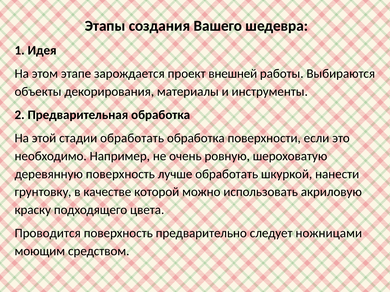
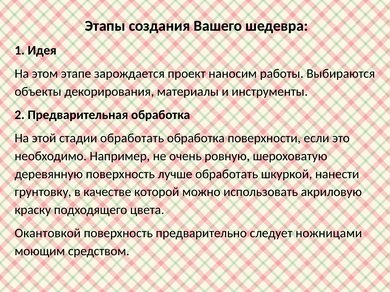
внешней: внешней -> наносим (233, 74)
Проводится: Проводится -> Окантовкой (48, 234)
